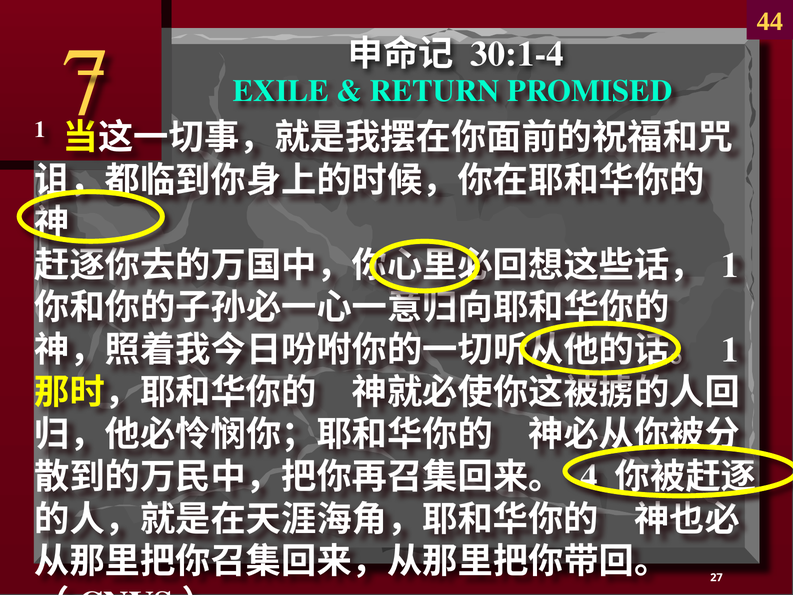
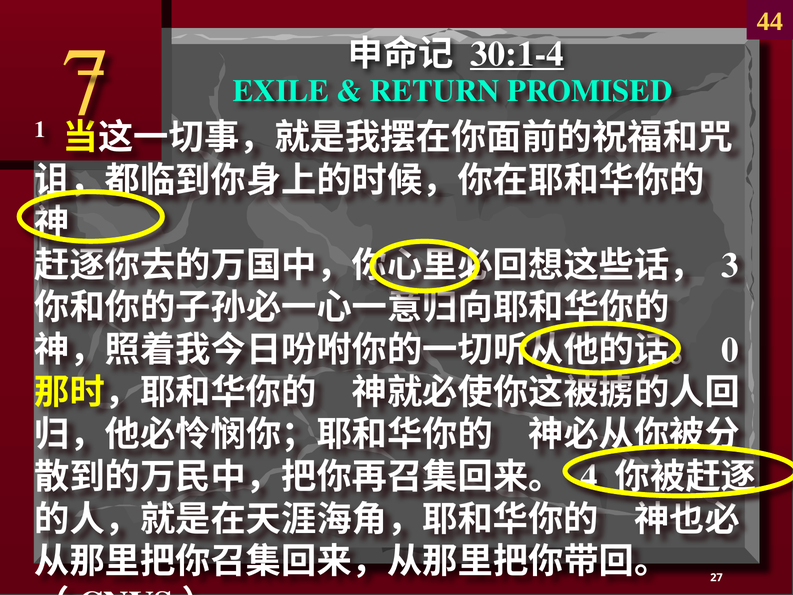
30:1-4 underline: none -> present (517, 54)
1: 1 -> 3 (730, 265)
1: 1 -> 0 (730, 350)
